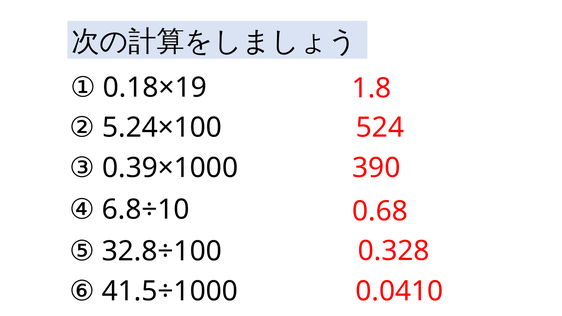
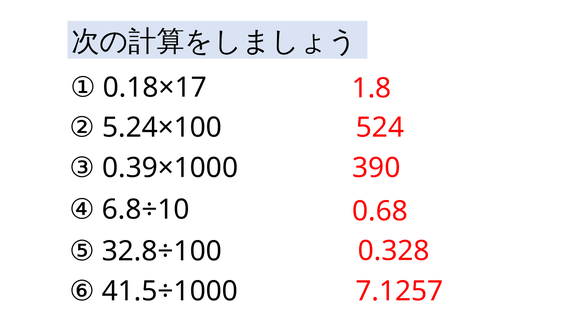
0.18×19: 0.18×19 -> 0.18×17 (155, 88)
0.0410: 0.0410 -> 7.1257 (399, 291)
